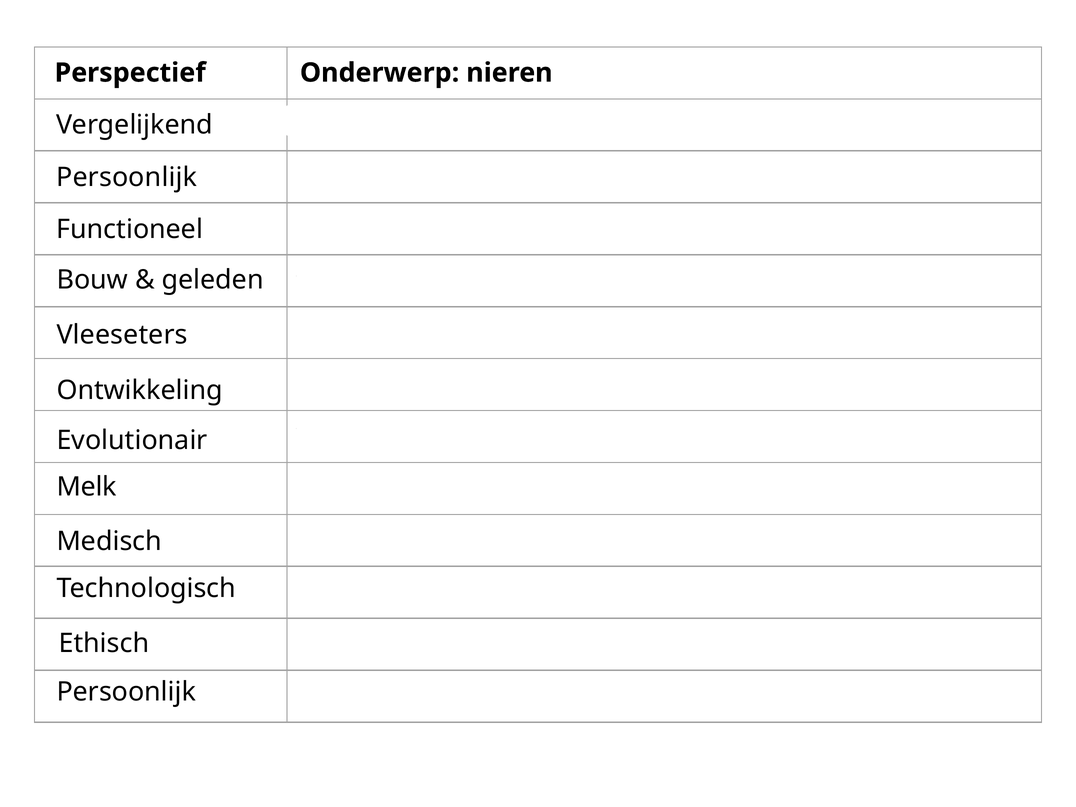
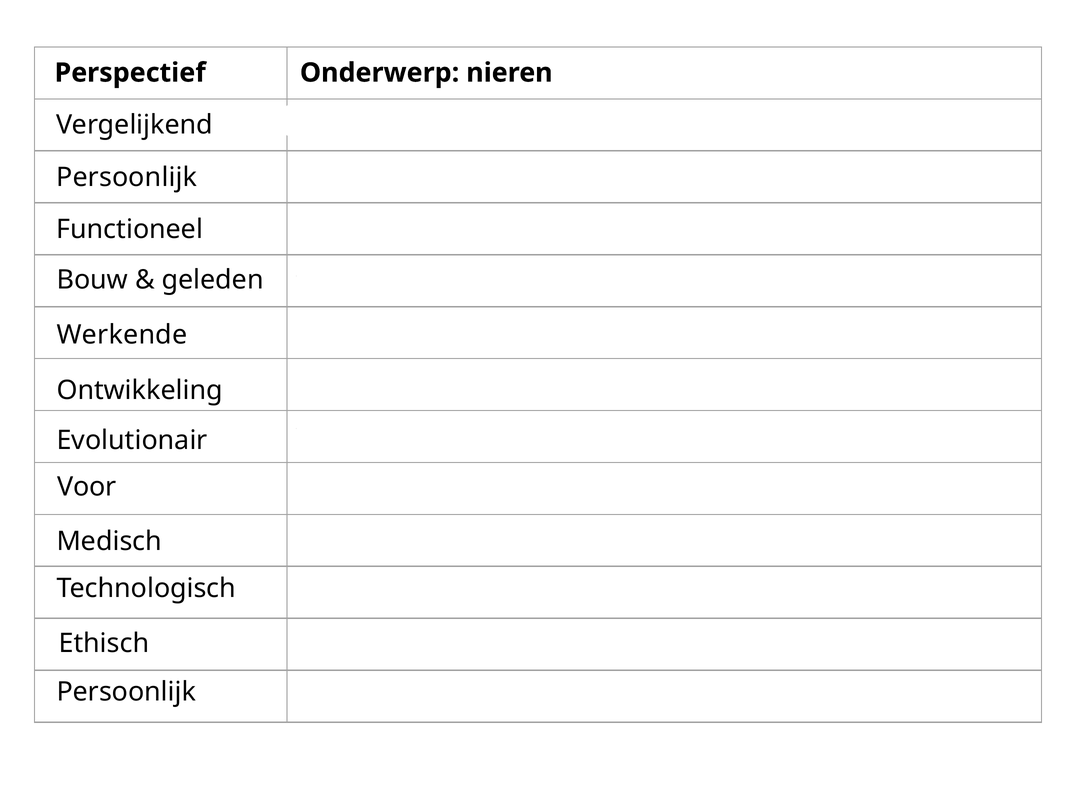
Vleeseters: Vleeseters -> Werkende (122, 335)
Melk: Melk -> Voor (87, 487)
